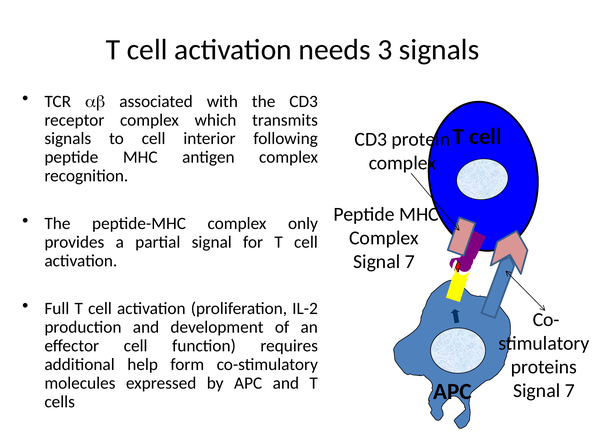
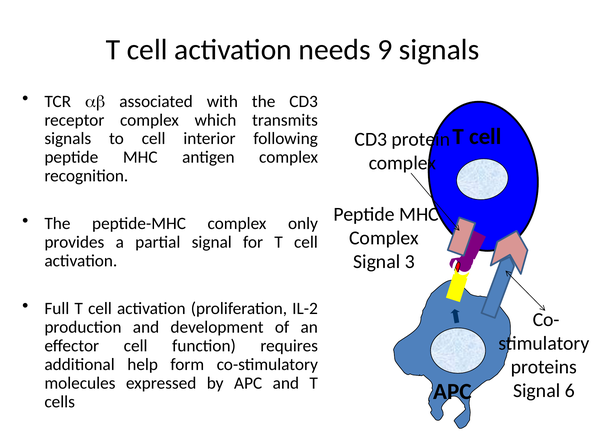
3: 3 -> 9 (385, 50)
7: 7 -> 3 (410, 262)
7: 7 -> 6 (570, 391)
